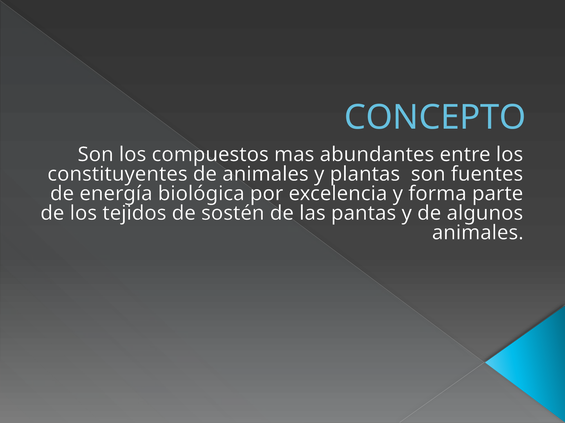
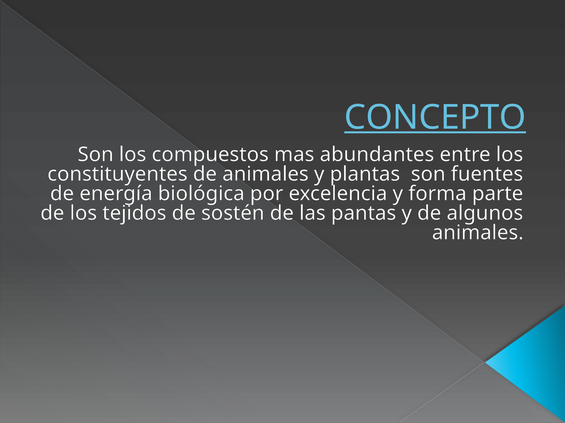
CONCEPTO underline: none -> present (435, 118)
